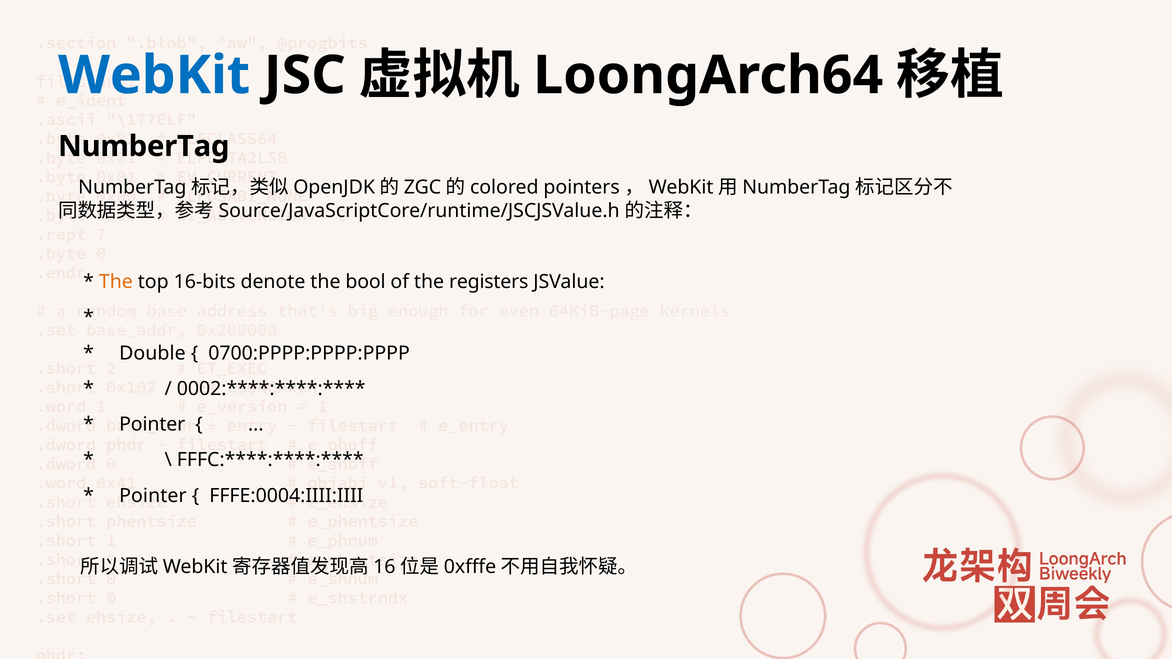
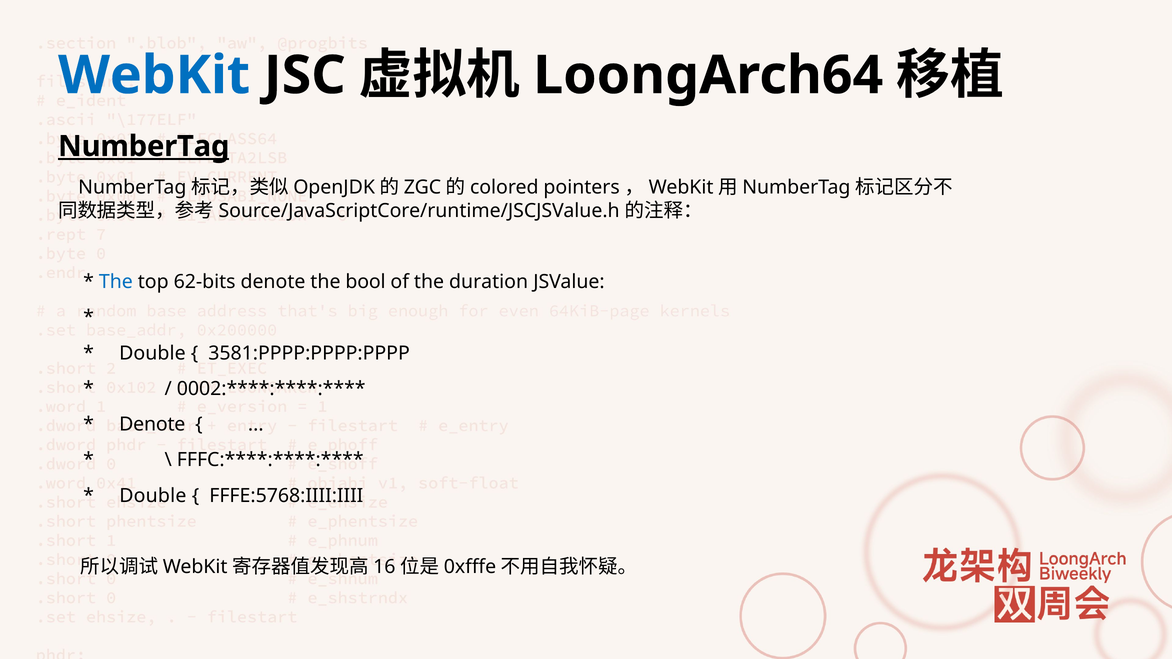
NumberTag underline: none -> present (144, 146)
The colour: orange -> blue (116, 282)
16-bits: 16-bits -> 62-bits (205, 282)
registers: registers -> duration (489, 282)
0700:PPPP:PPPP:PPPP: 0700:PPPP:PPPP:PPPP -> 3581:PPPP:PPPP:PPPP (309, 353)
Pointer: Pointer -> Denote (152, 425)
Pointer: Pointer -> Double (153, 496)
FFFE:0004:IIII:IIII: FFFE:0004:IIII:IIII -> FFFE:5768:IIII:IIII (286, 496)
